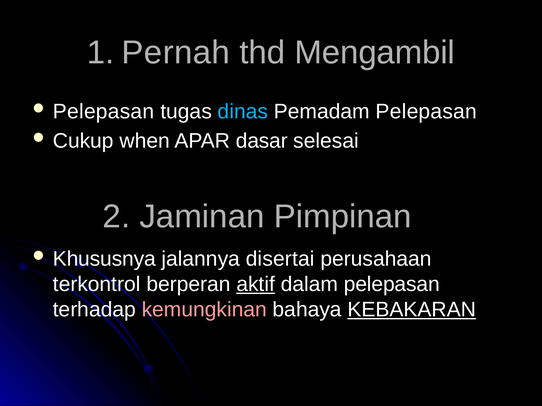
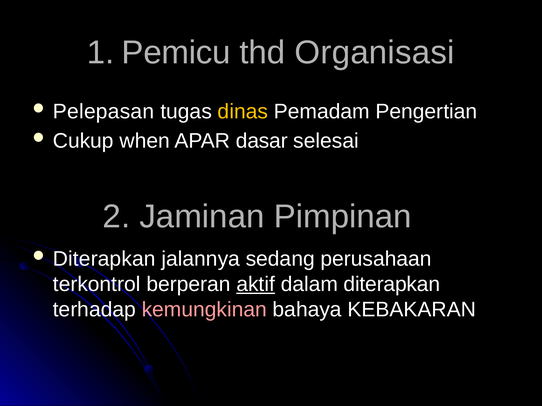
Pernah: Pernah -> Pemicu (176, 53)
Mengambil: Mengambil -> Organisasi (375, 53)
dinas colour: light blue -> yellow (243, 112)
Pemadam Pelepasan: Pelepasan -> Pengertian (426, 112)
Khususnya: Khususnya -> Diterapkan (104, 259)
disertai: disertai -> sedang (280, 259)
dalam pelepasan: pelepasan -> diterapkan (392, 285)
KEBAKARAN underline: present -> none (412, 310)
